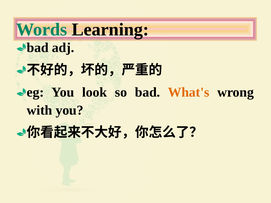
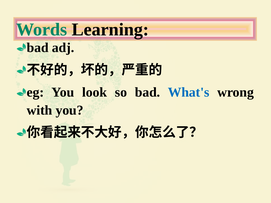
What's colour: orange -> blue (189, 92)
